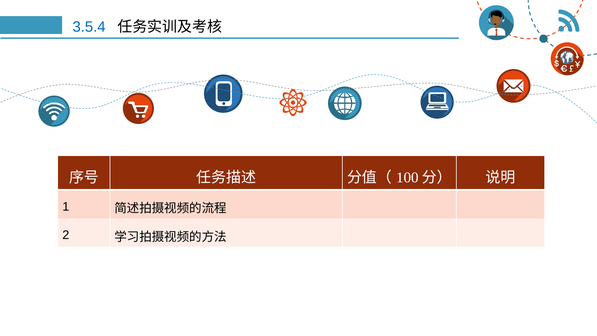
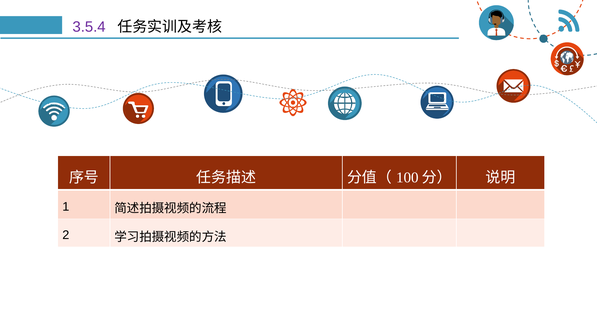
3.5.4 colour: blue -> purple (89, 27)
